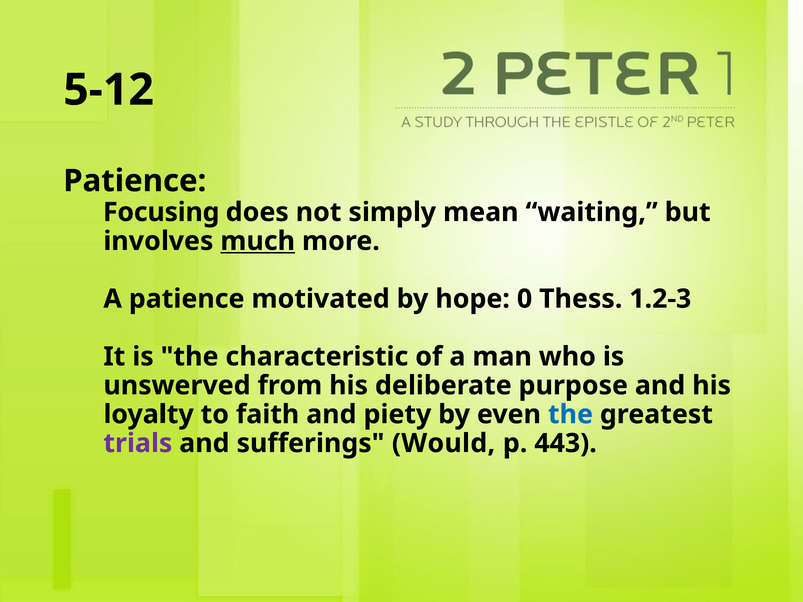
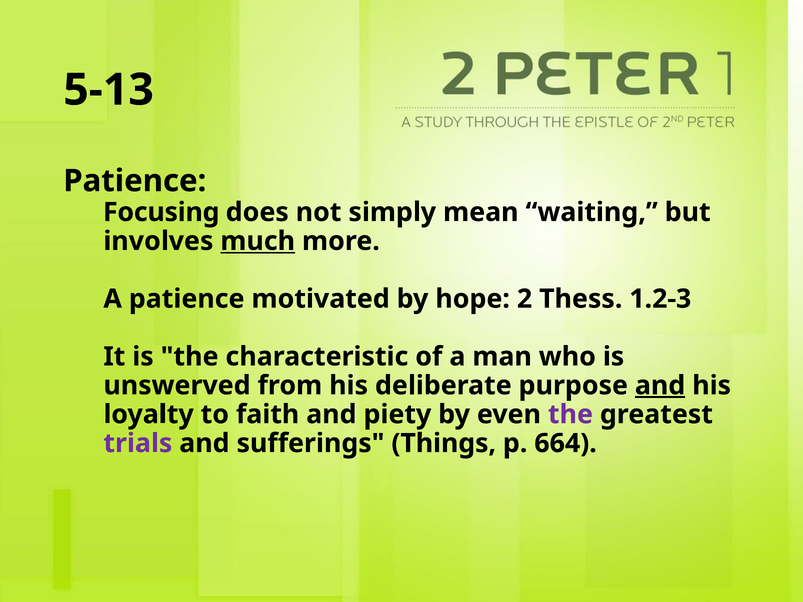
5-12: 5-12 -> 5-13 (109, 90)
0: 0 -> 2 (525, 299)
and underline: none -> present (660, 386)
the colour: blue -> purple (570, 415)
Would: Would -> Things (444, 443)
443: 443 -> 664 (566, 443)
